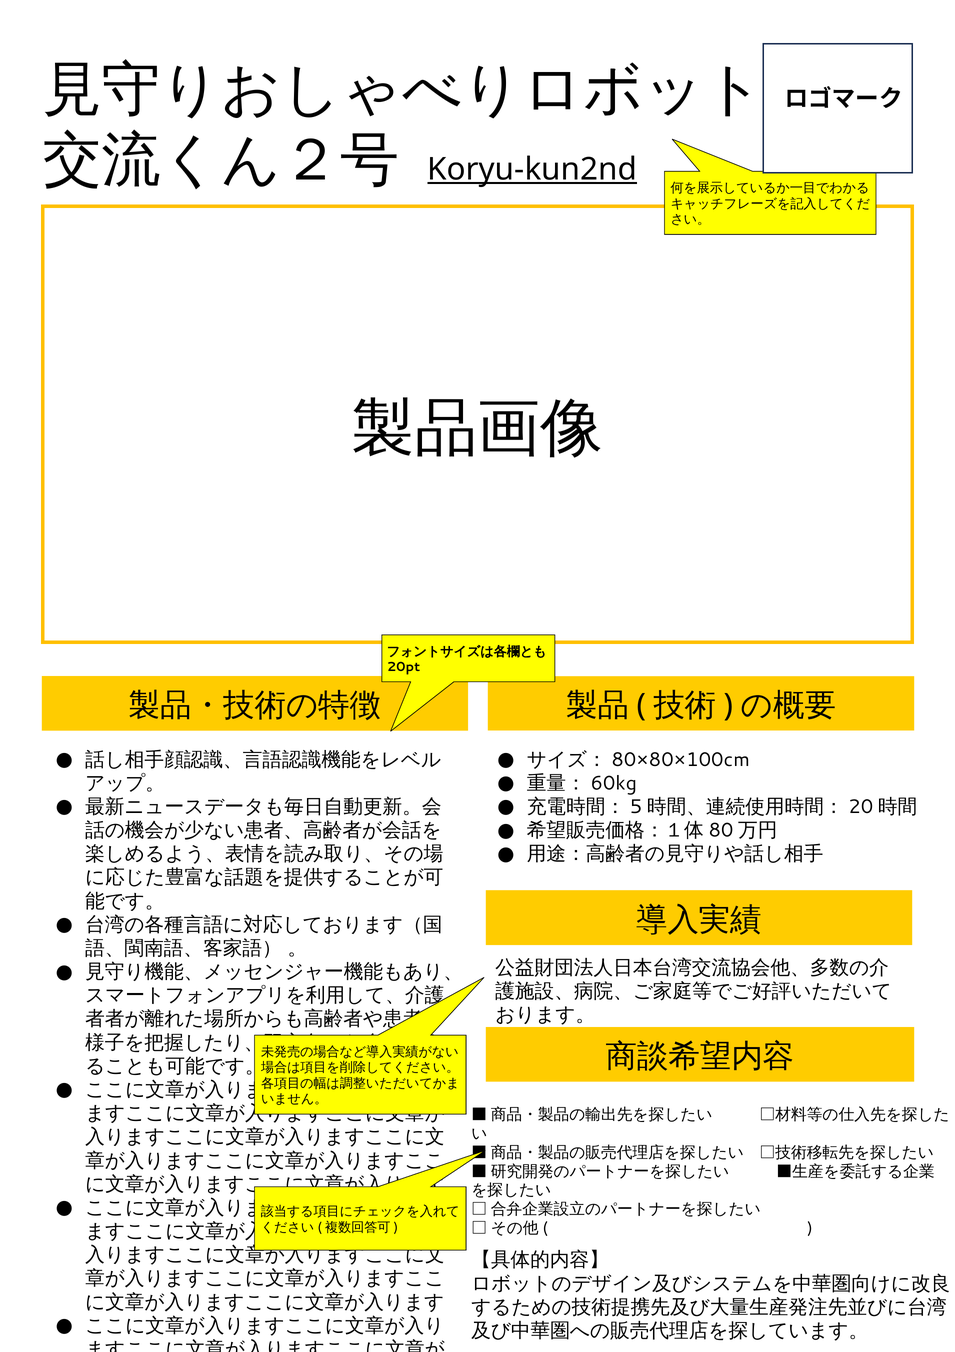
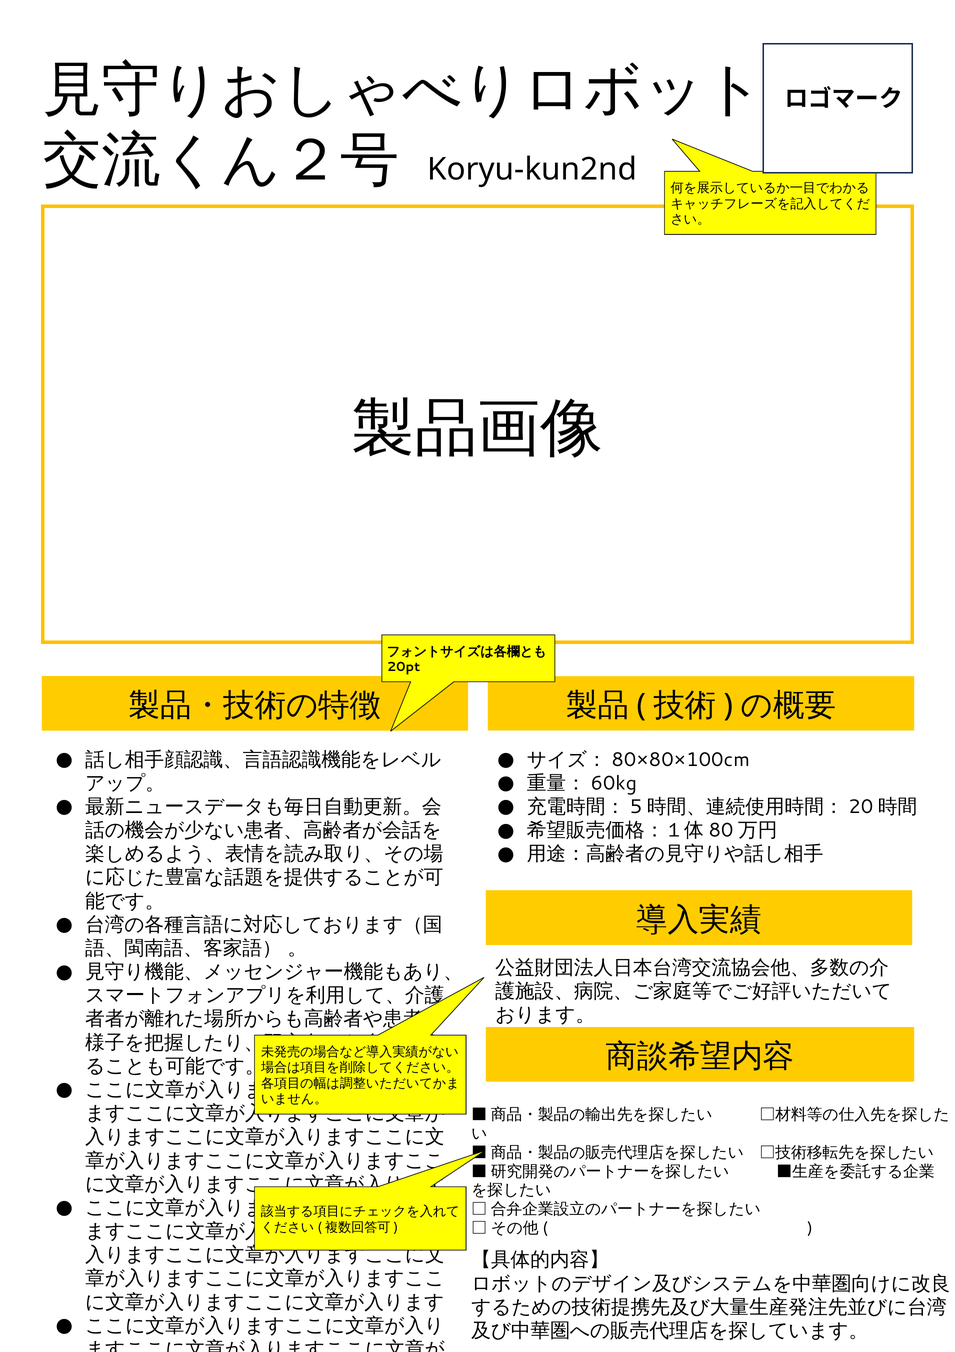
Koryu-kun2nd underline: present -> none (532, 170)
